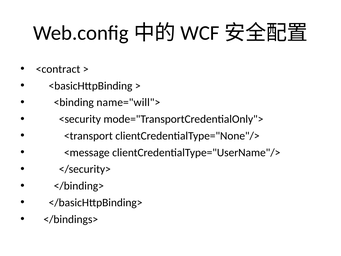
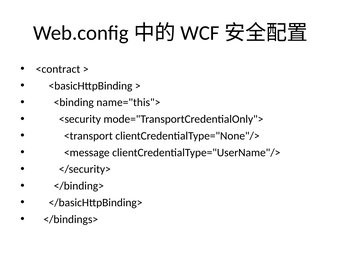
name="will">: name="will"> -> name="this"> (128, 102)
